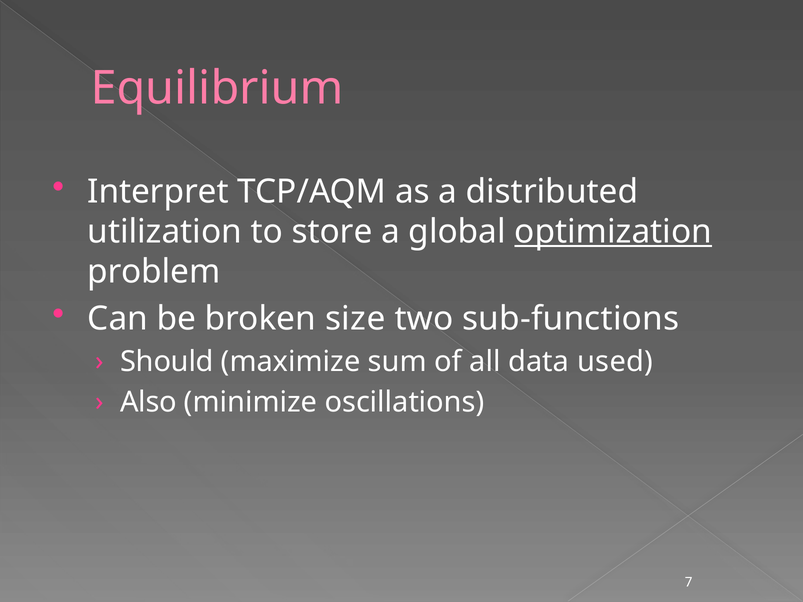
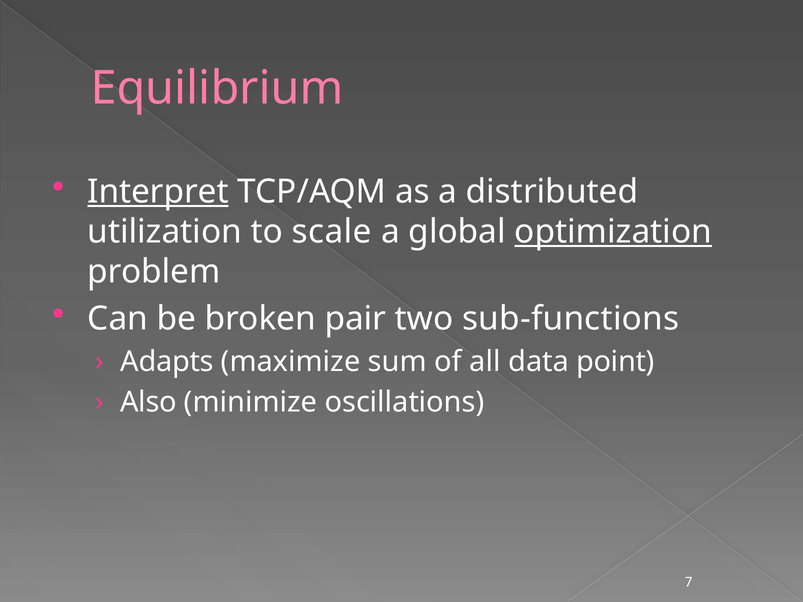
Interpret underline: none -> present (158, 192)
store: store -> scale (332, 232)
size: size -> pair (355, 319)
Should: Should -> Adapts (167, 362)
used: used -> point (615, 362)
